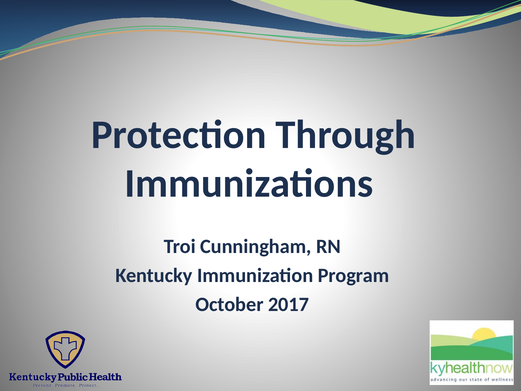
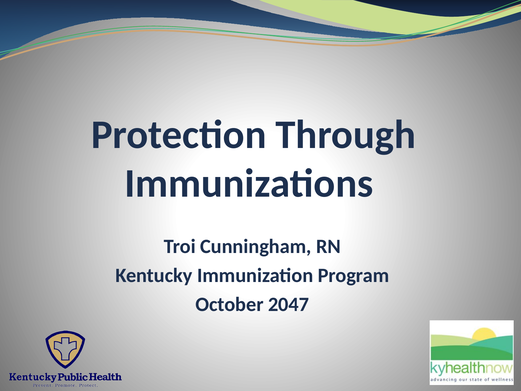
2017: 2017 -> 2047 (289, 304)
